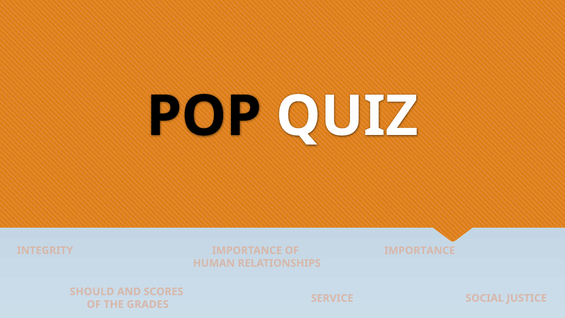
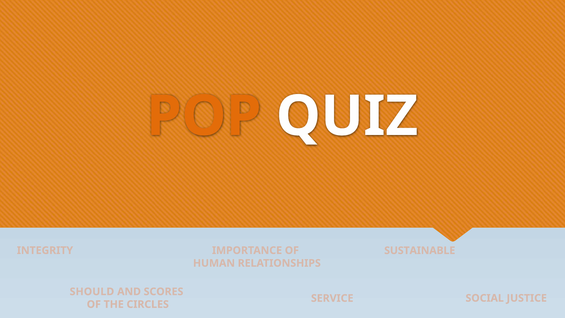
POP colour: black -> orange (204, 116)
IMPORTANCE: IMPORTANCE -> SUSTAINABLE (420, 250)
GRADES: GRADES -> CIRCLES (148, 304)
